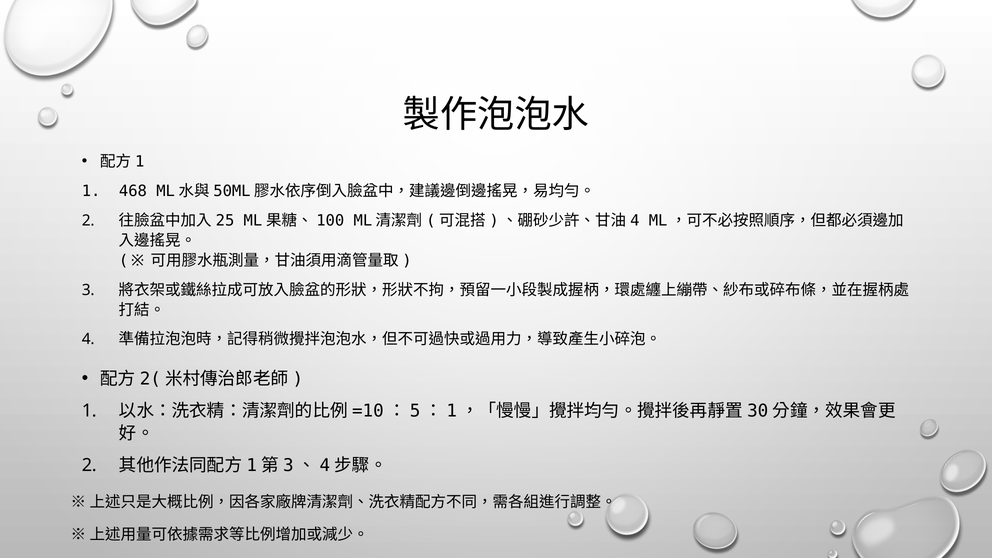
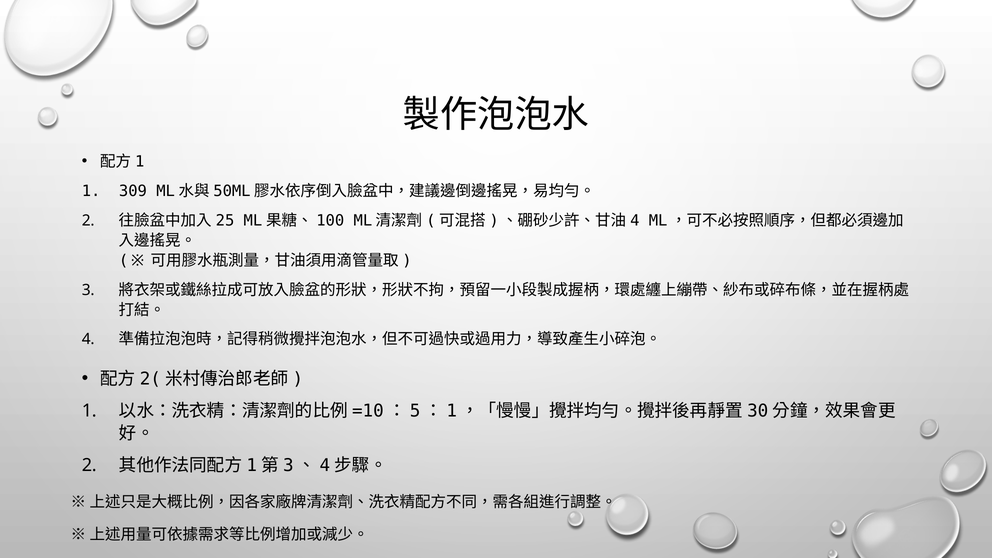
468: 468 -> 309 (133, 191)
